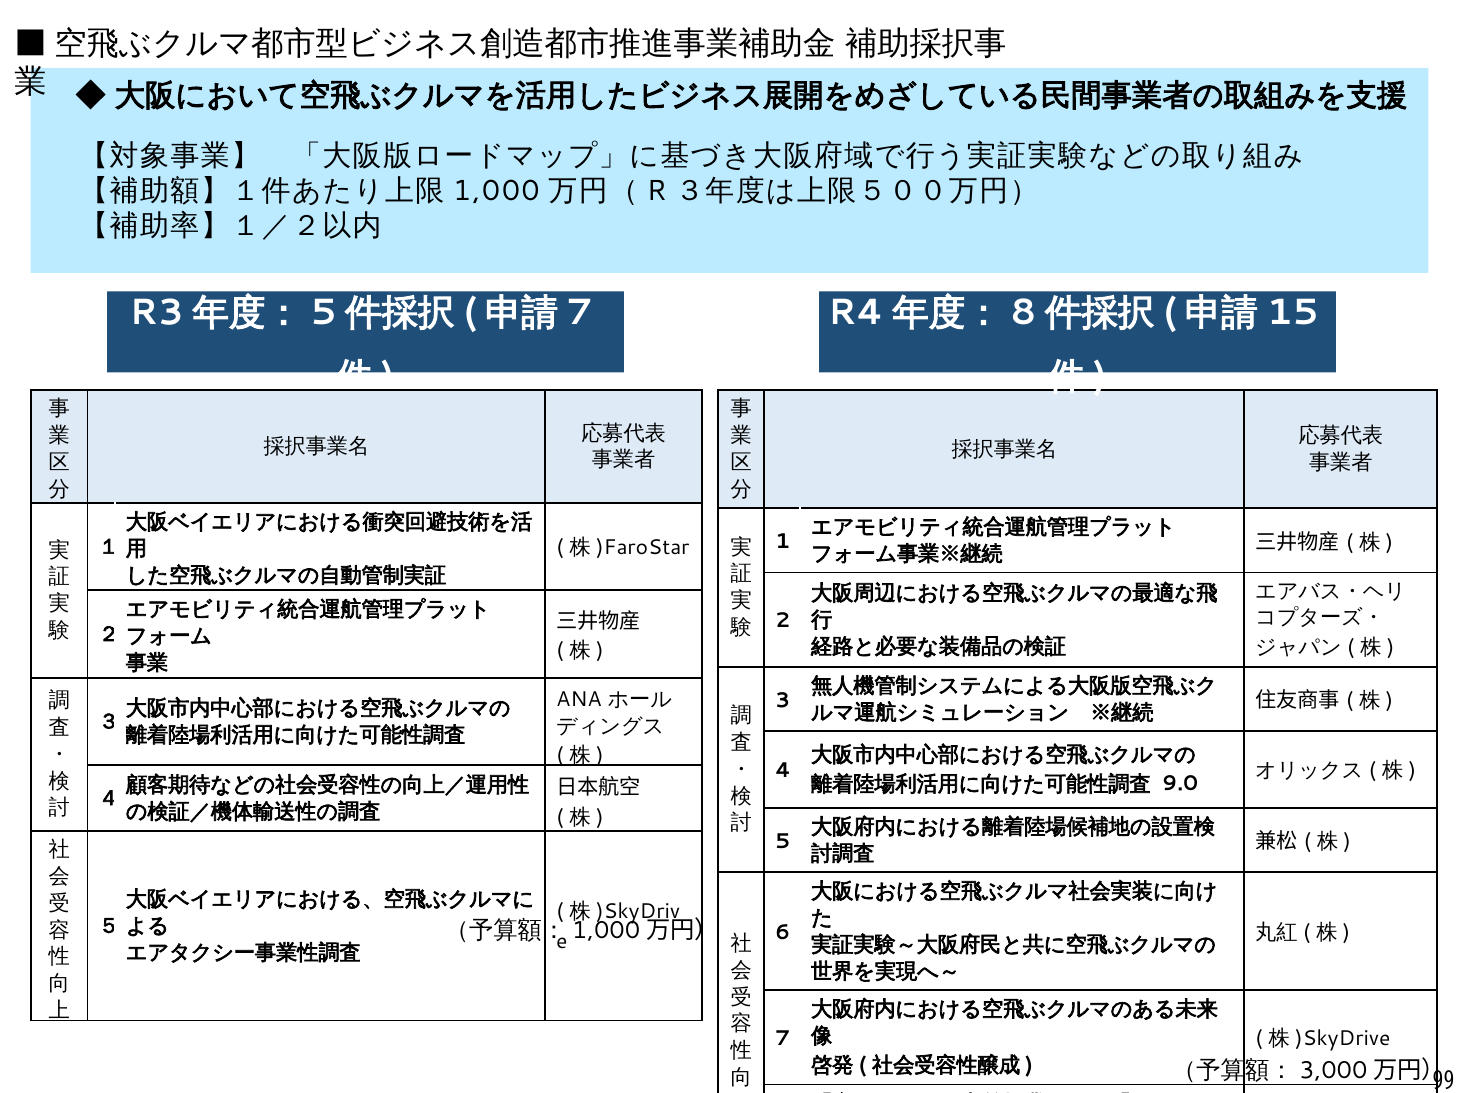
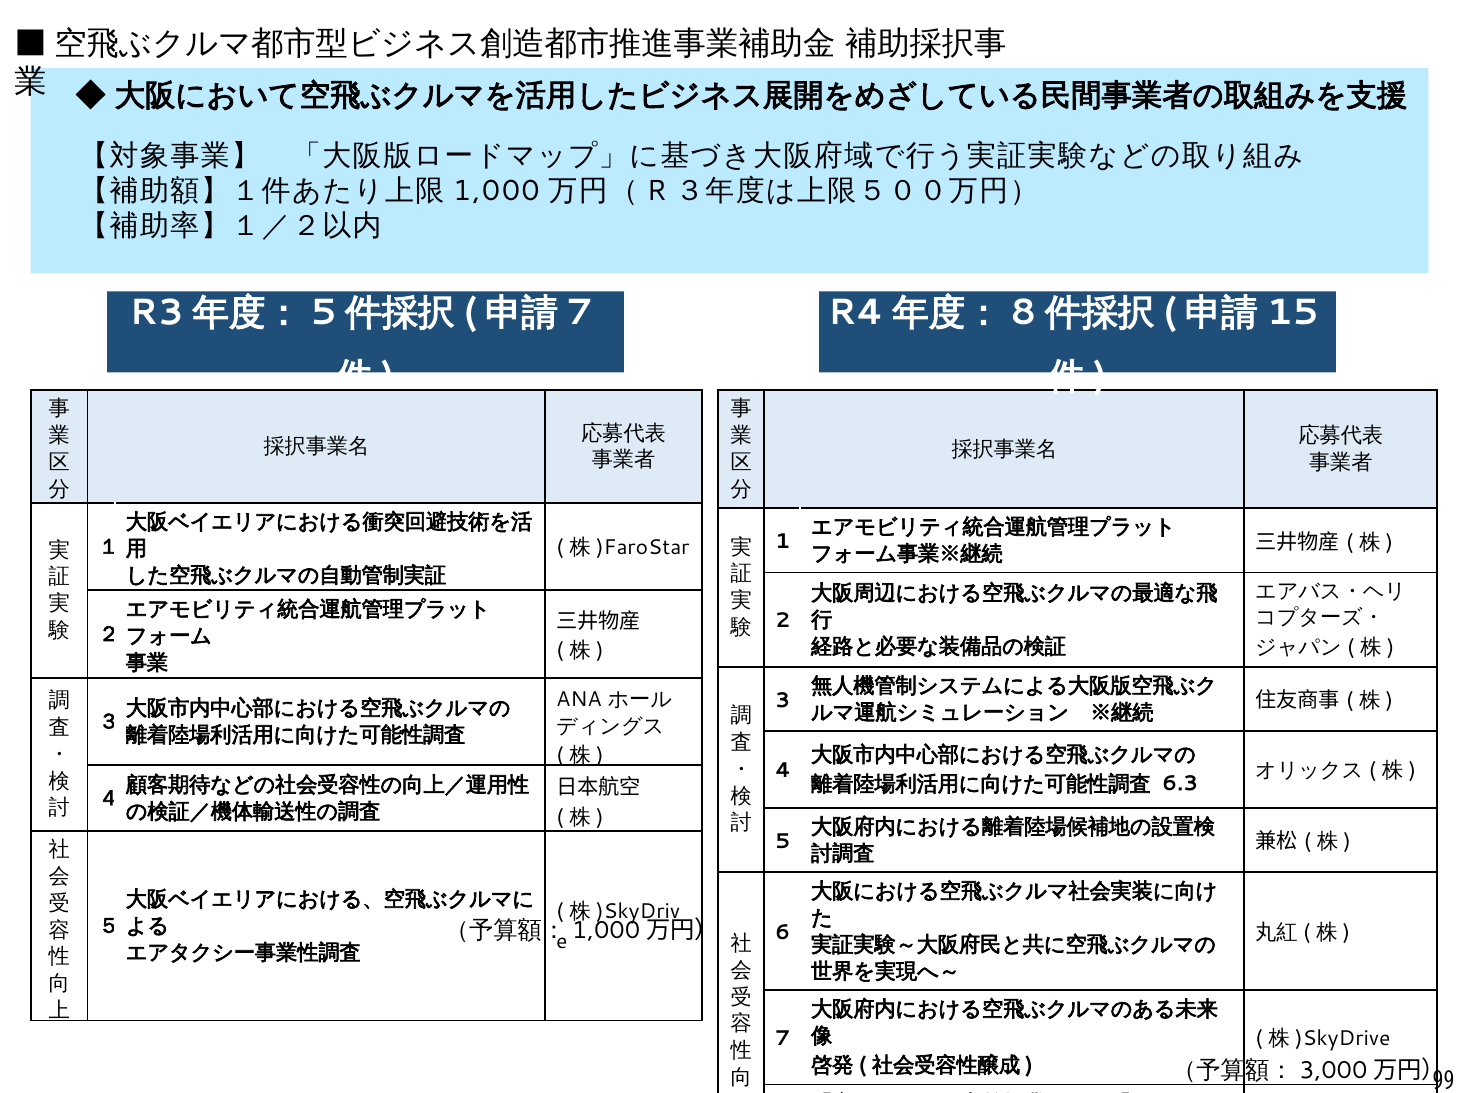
9.0: 9.0 -> 6.3 (1180, 784)
